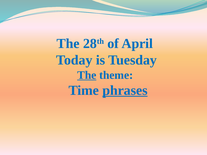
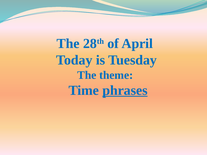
The underline: present -> none (87, 75)
